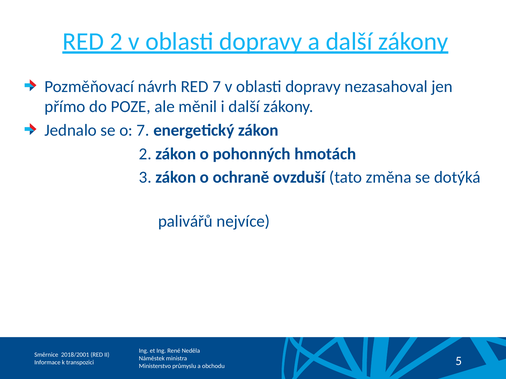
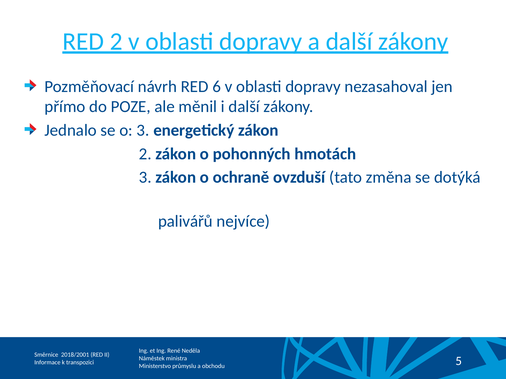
RED 7: 7 -> 6 (217, 87)
o 7: 7 -> 3 (143, 130)
